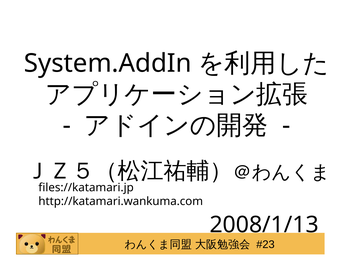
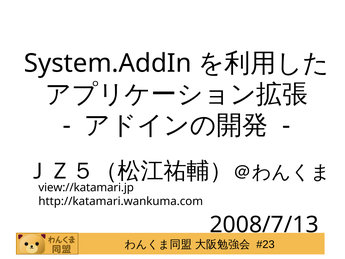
files://katamari.jp: files://katamari.jp -> view://katamari.jp (86, 187)
2008/1/13: 2008/1/13 -> 2008/7/13 (264, 225)
